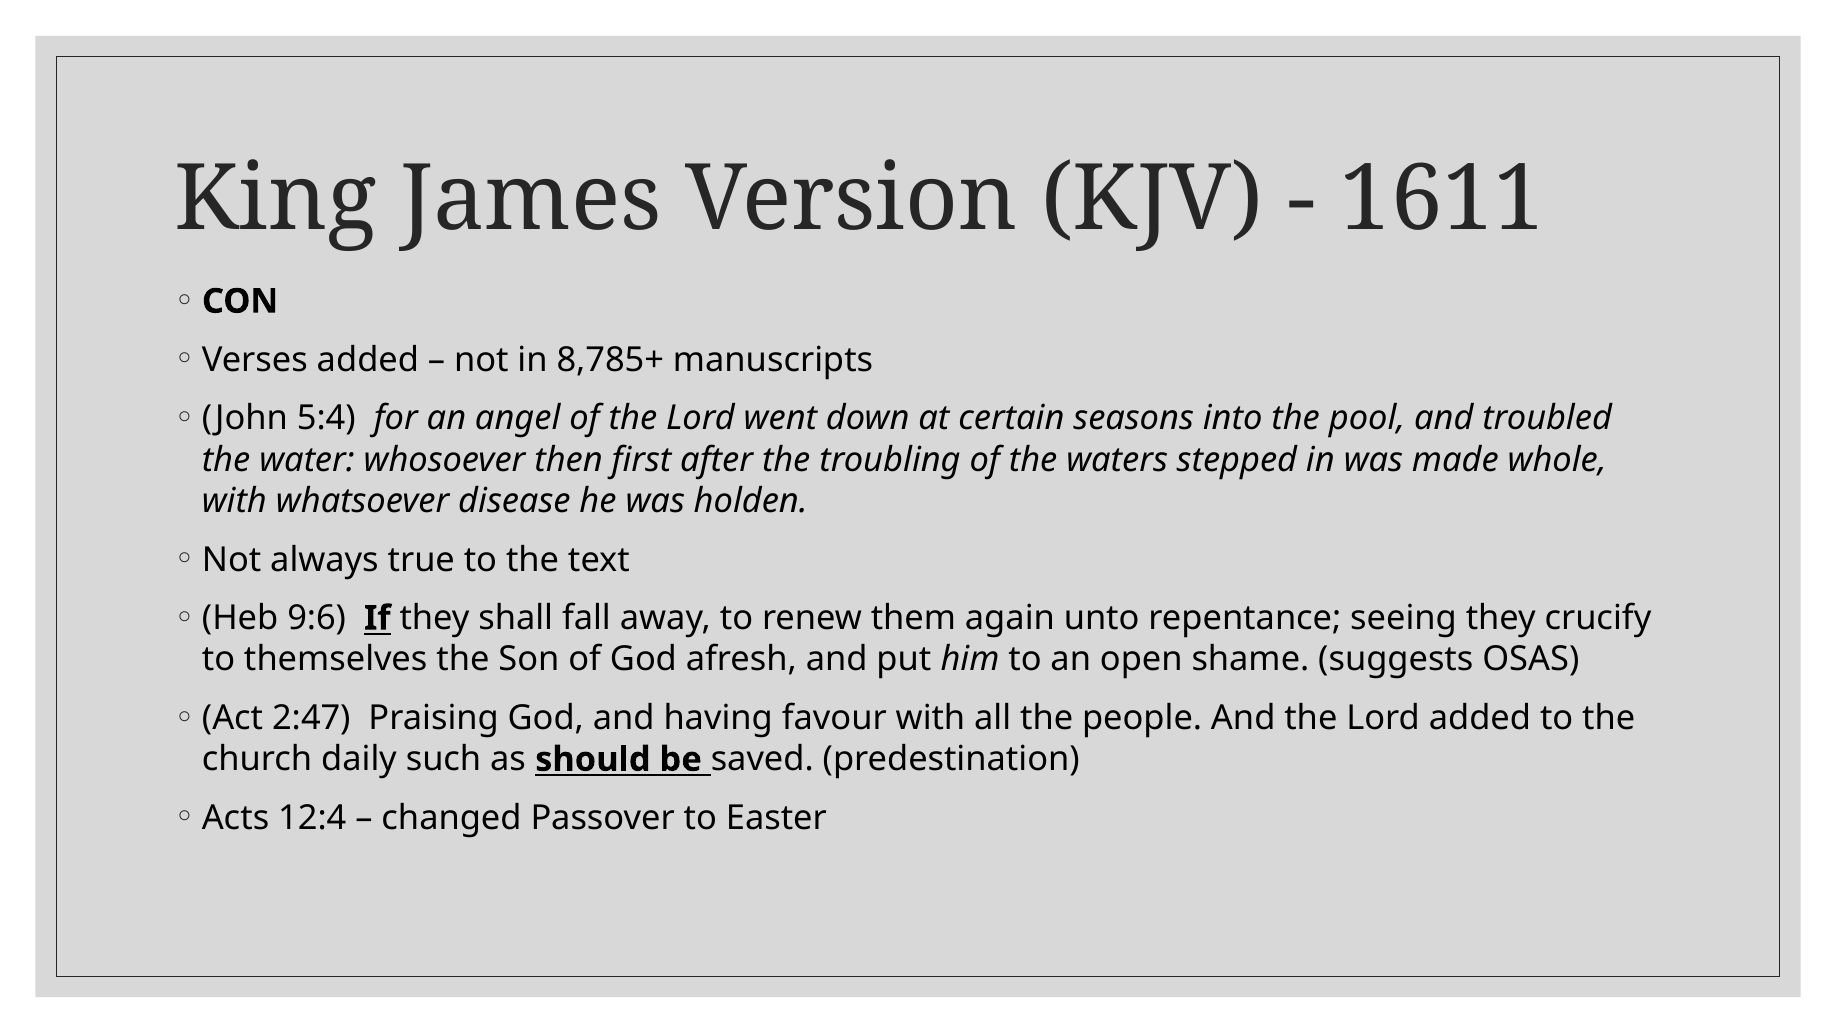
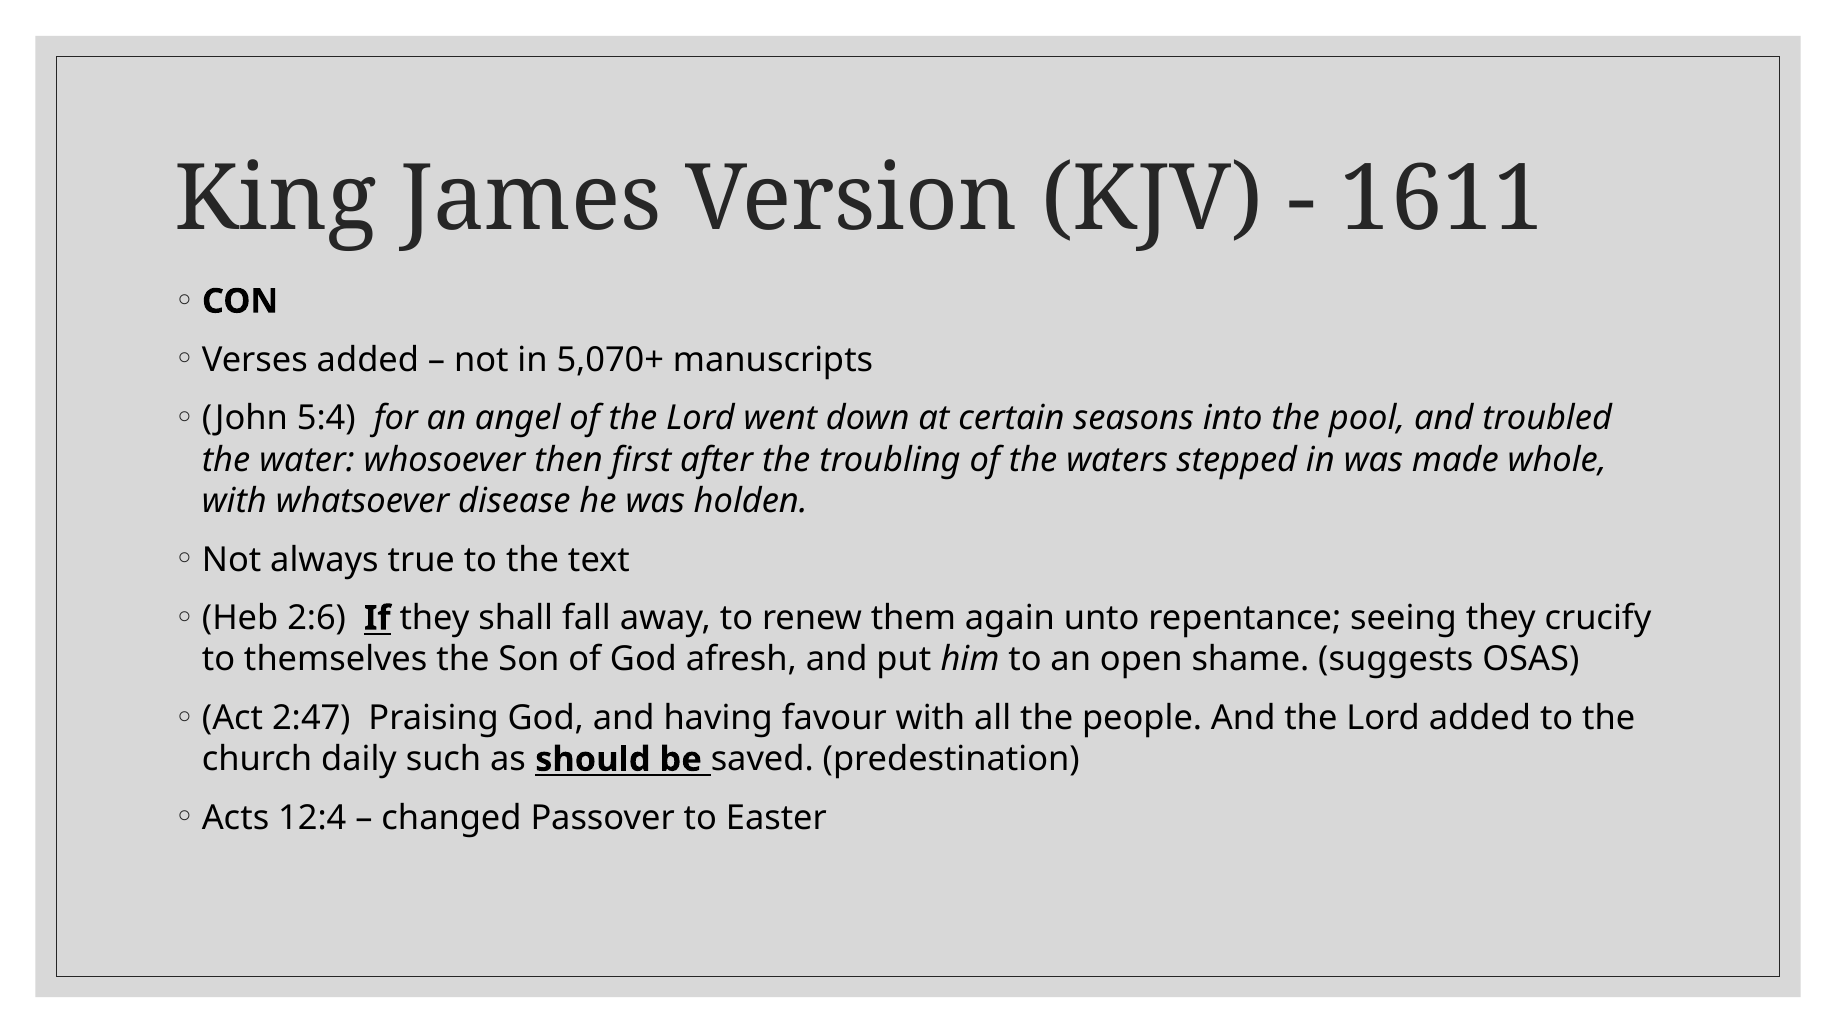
8,785+: 8,785+ -> 5,070+ (610, 360)
9:6: 9:6 -> 2:6 (317, 618)
